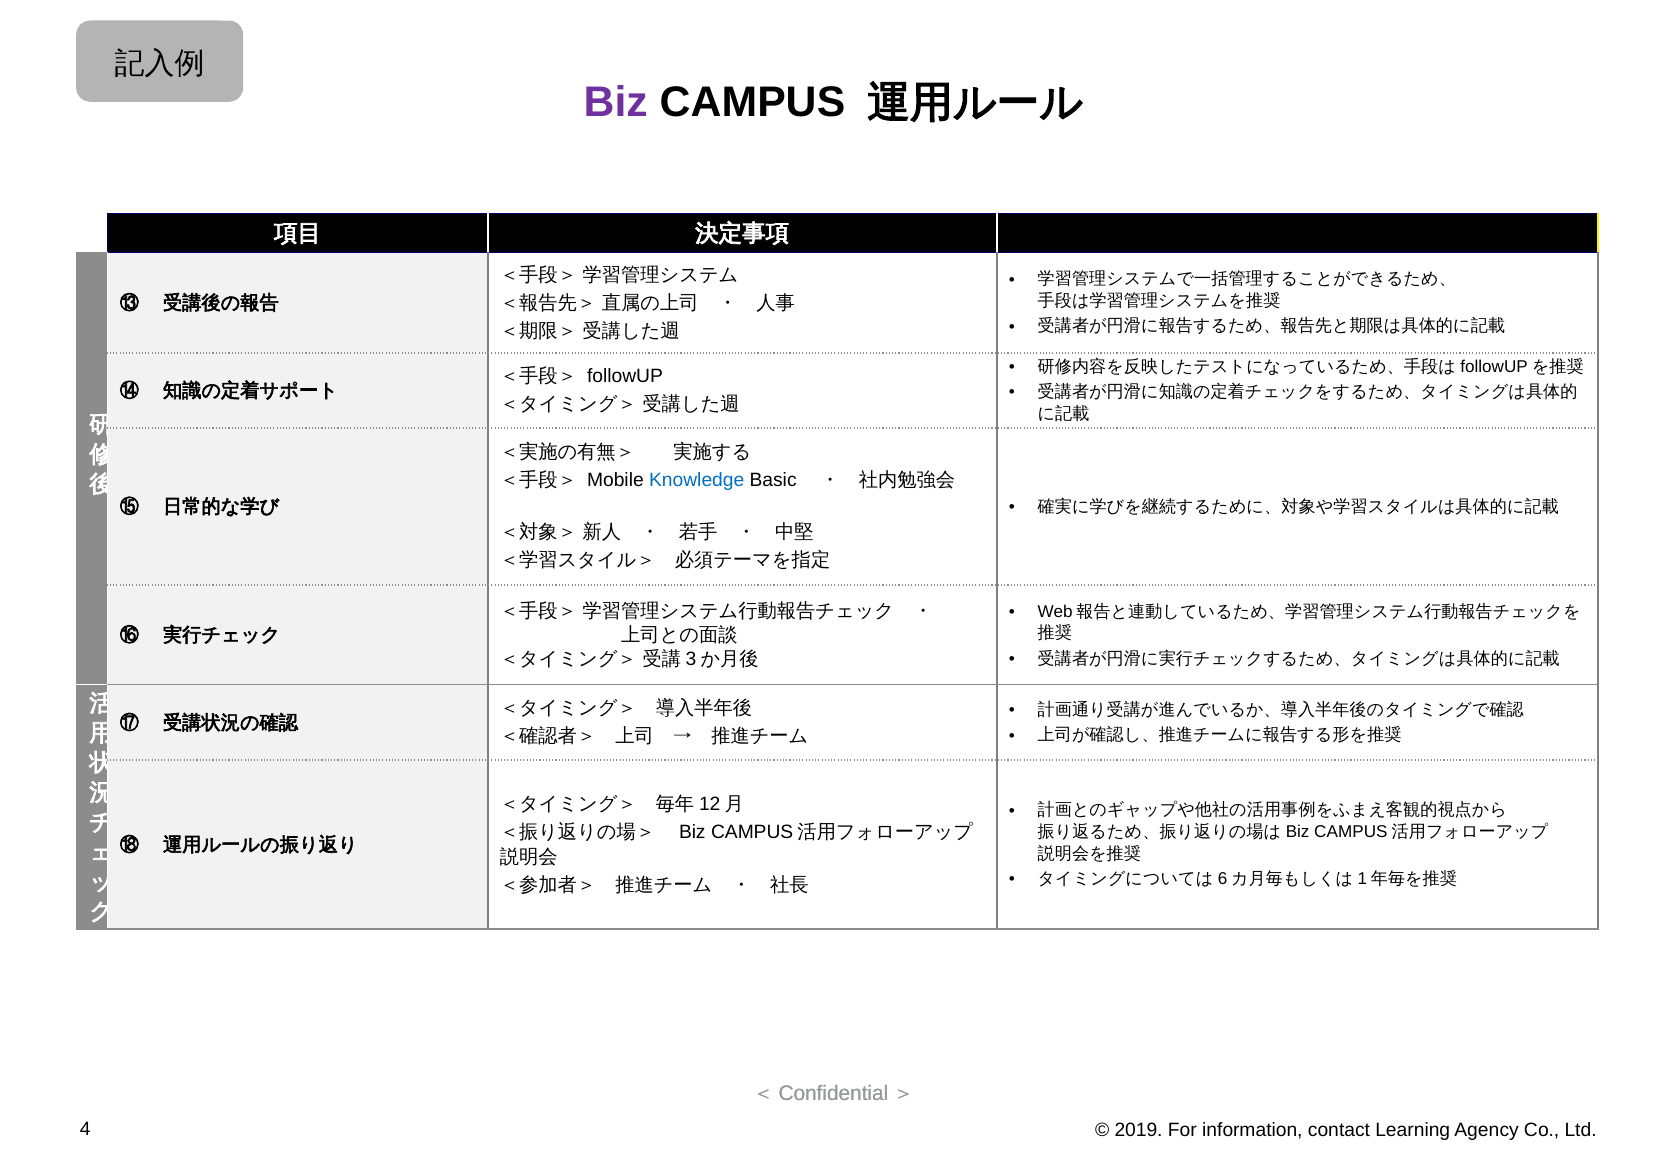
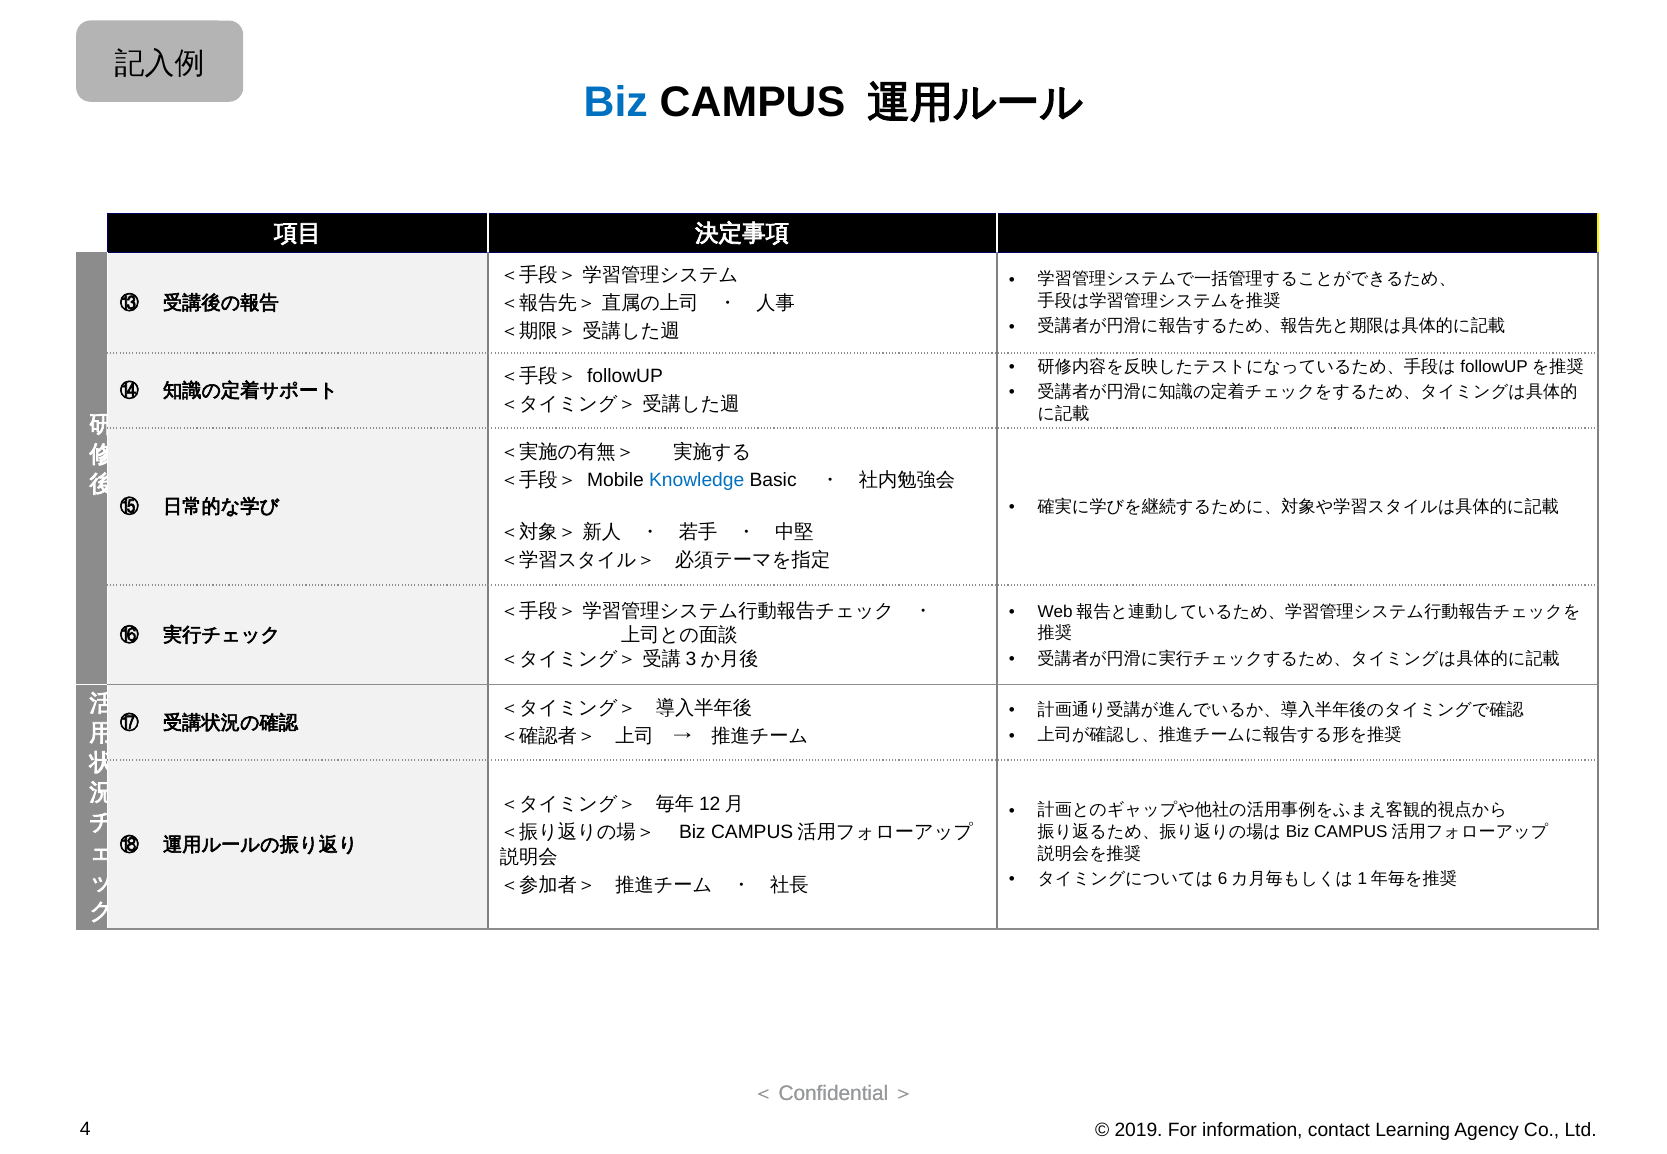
Biz colour: purple -> blue (616, 102)
